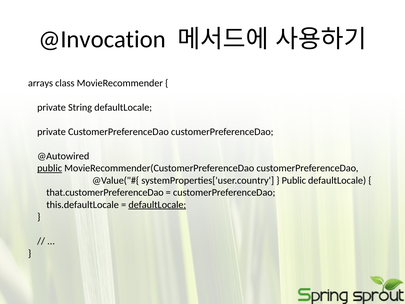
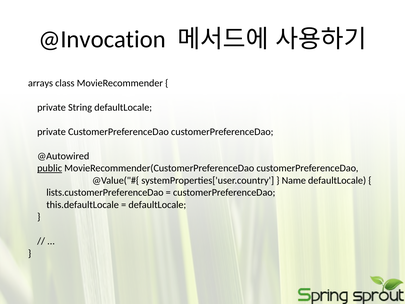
Public: Public -> Name (294, 180)
that.customerPreferenceDao: that.customerPreferenceDao -> lists.customerPreferenceDao (105, 192)
defaultLocale underline: present -> none (157, 205)
